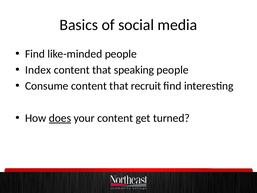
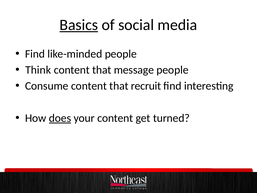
Basics underline: none -> present (79, 25)
Index: Index -> Think (38, 70)
speaking: speaking -> message (134, 70)
